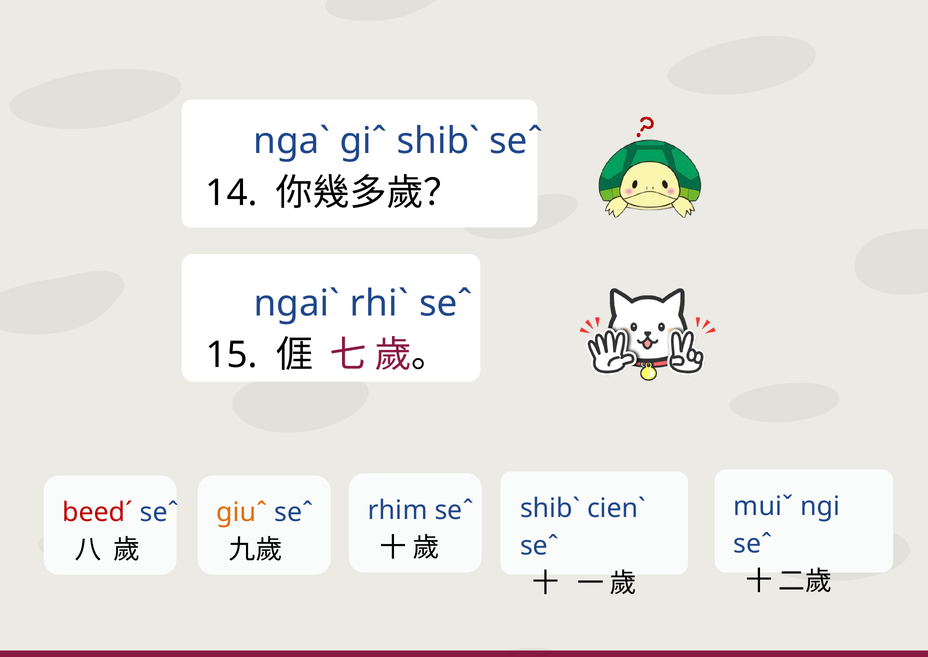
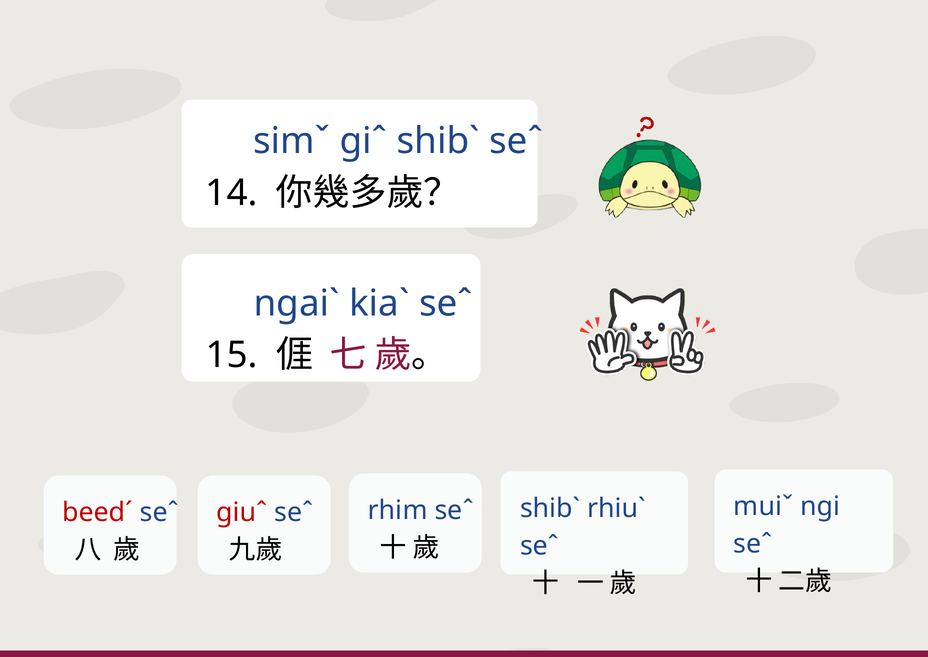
ngaˋ: ngaˋ -> simˇ (292, 141)
rhiˋ: rhiˋ -> kiaˋ (379, 304)
cienˋ: cienˋ -> rhiuˋ (616, 509)
giuˆ colour: orange -> red (242, 513)
